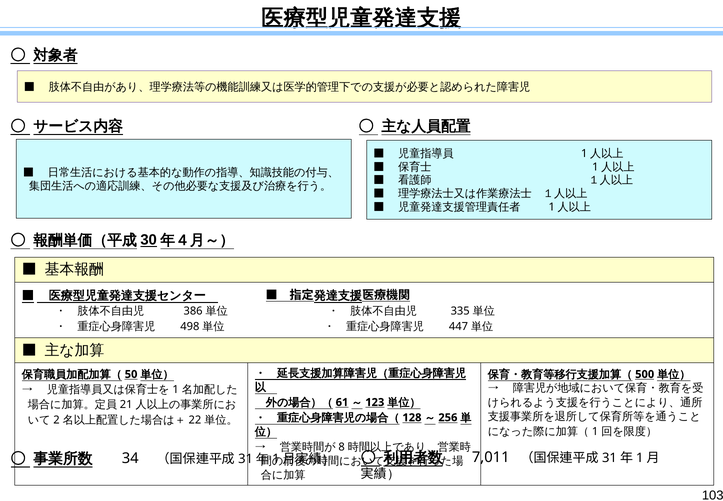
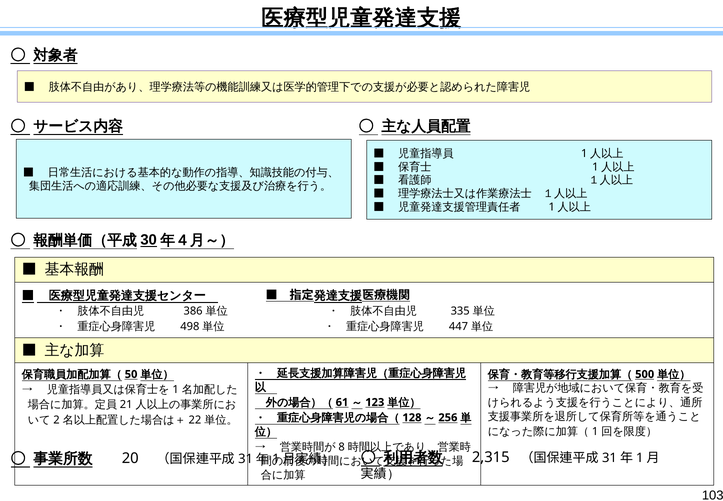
34: 34 -> 20 (130, 458)
7,011: 7,011 -> 2,315 (491, 457)
